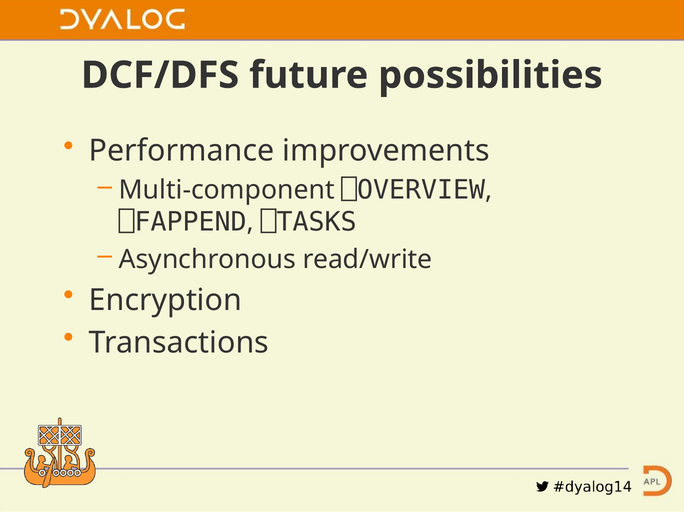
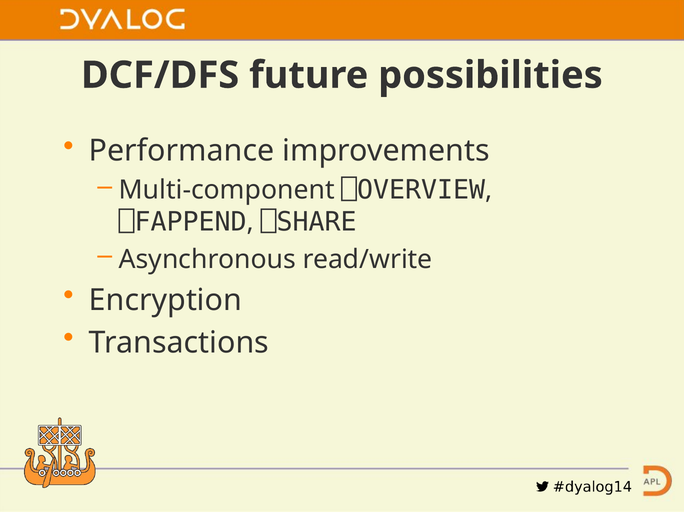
⎕TASKS: ⎕TASKS -> ⎕SHARE (309, 222)
